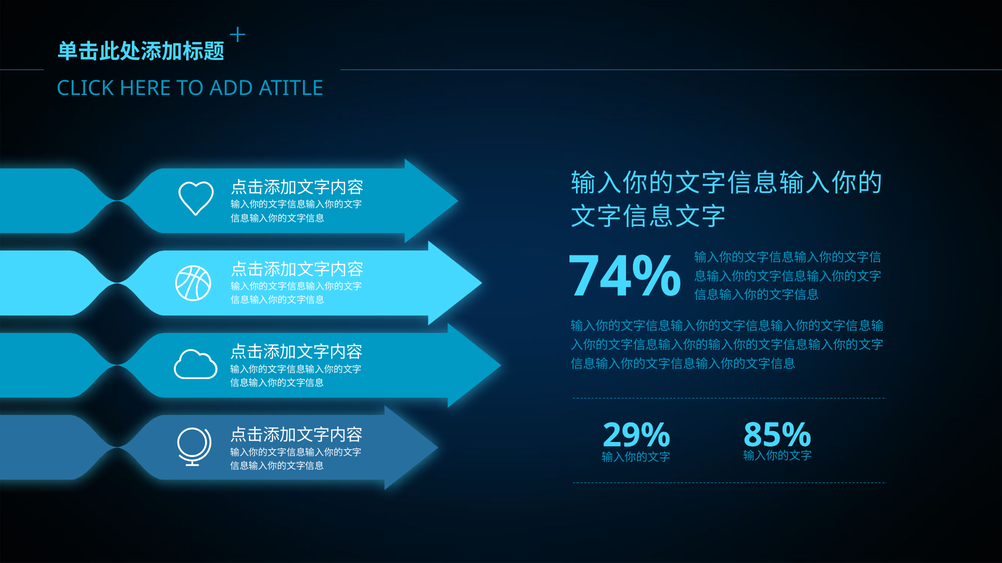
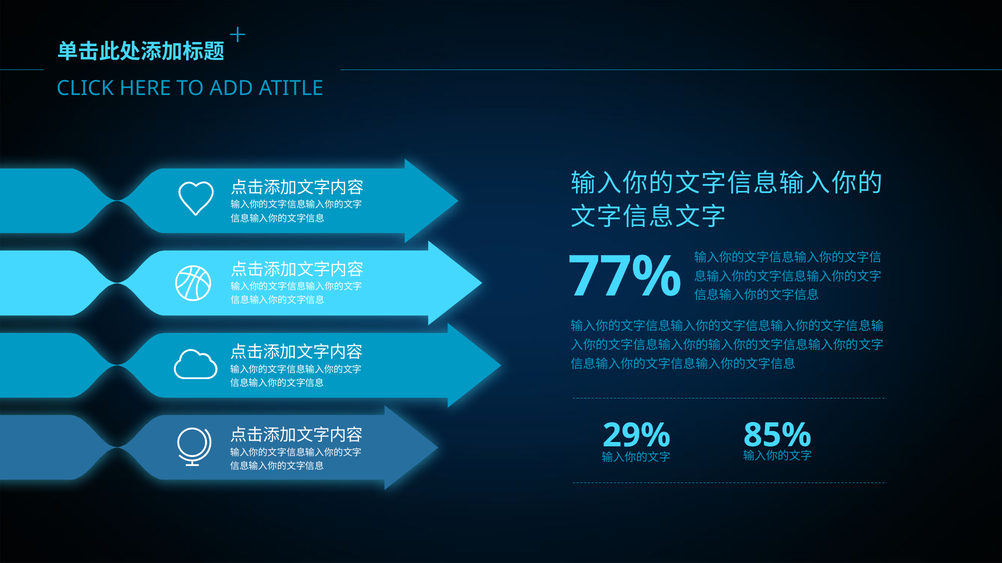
74%: 74% -> 77% (625, 277)
